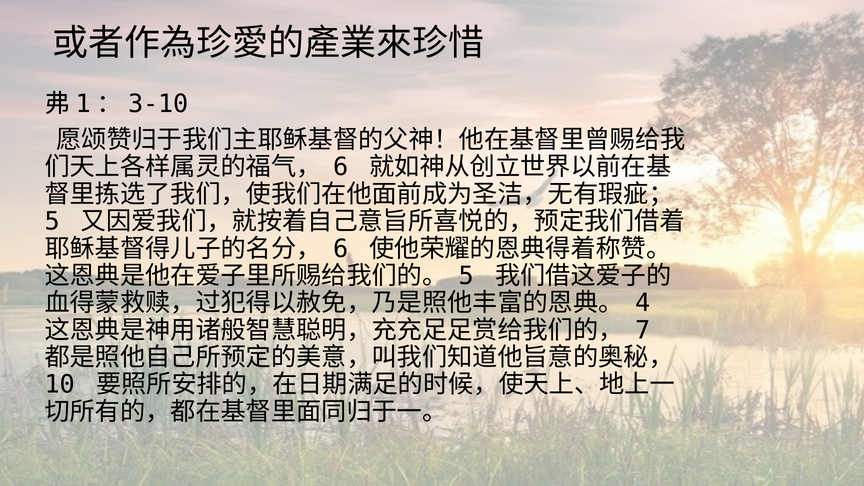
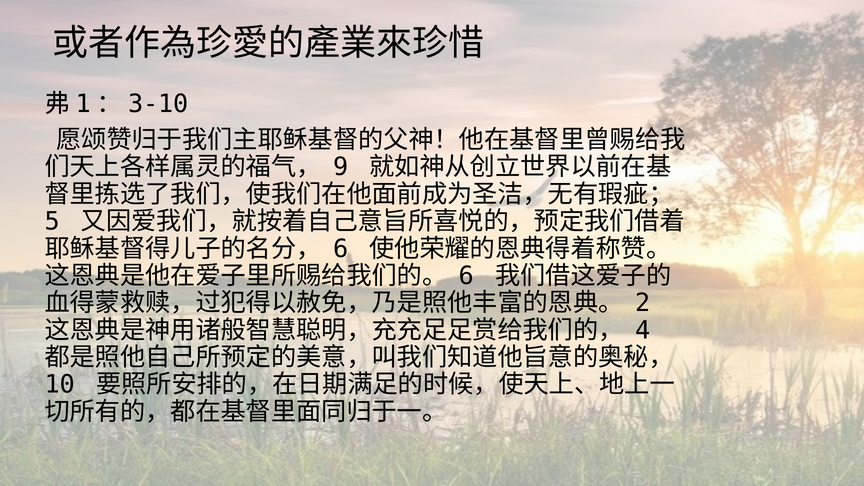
6: 6 -> 9 (341, 167)
5: 5 -> 6 (466, 276)
4: 4 -> 2 (643, 303)
7: 7 -> 4 (643, 330)
